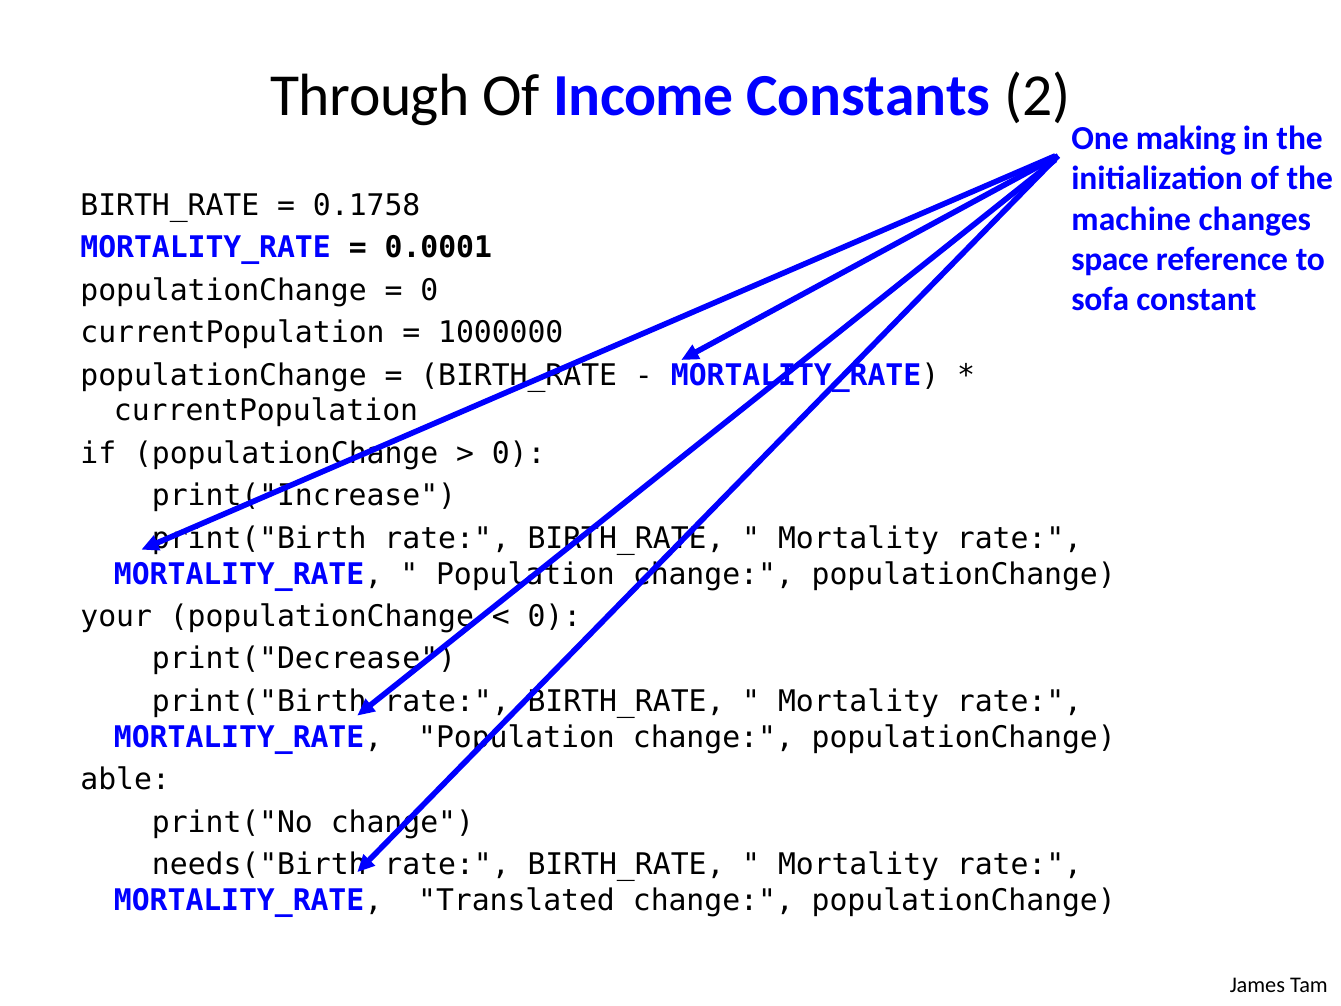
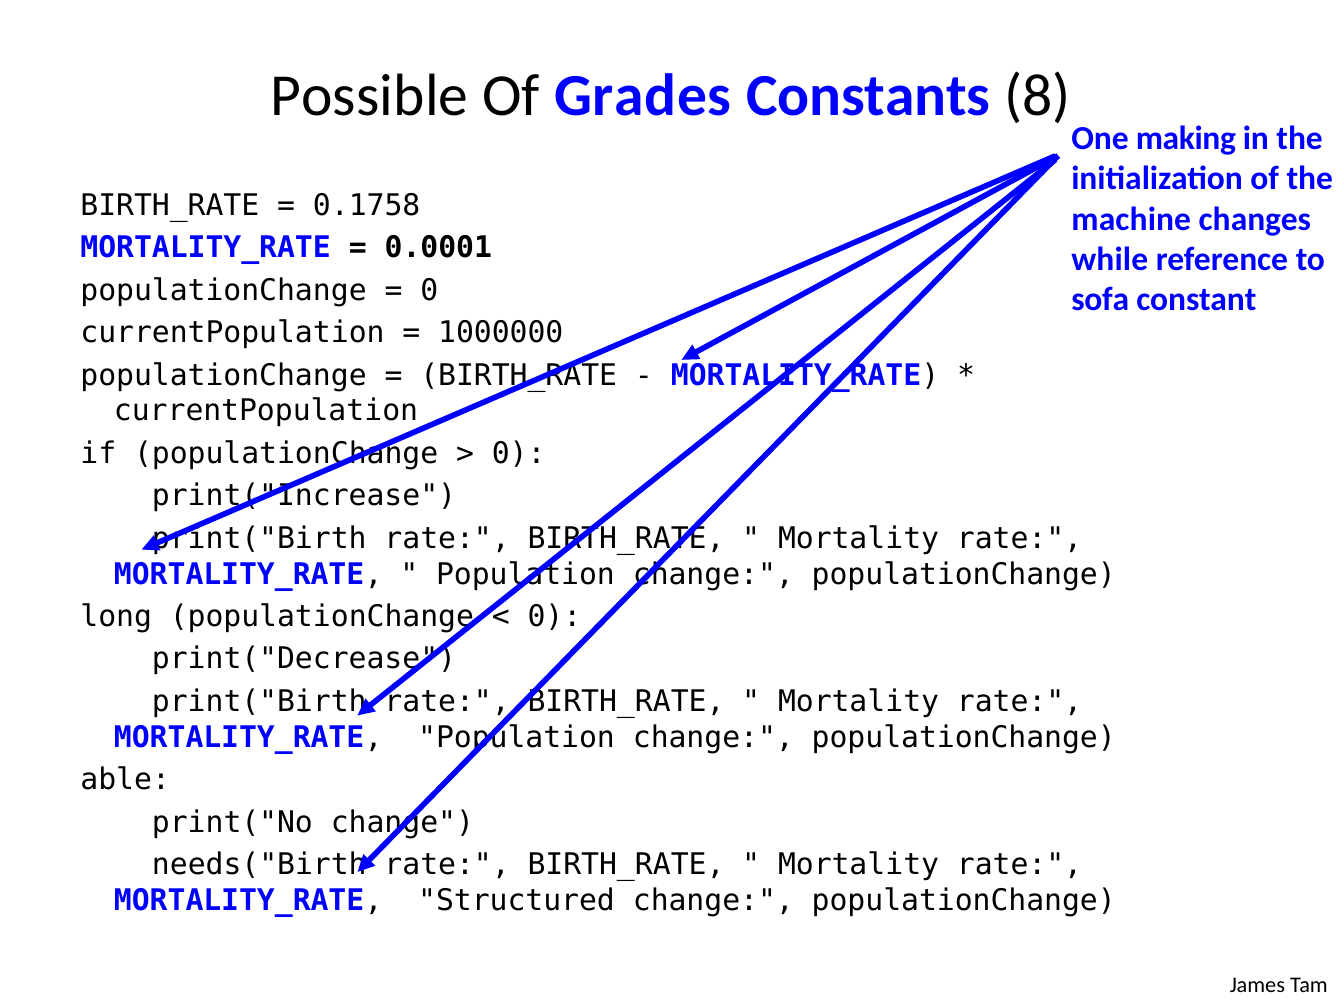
Through: Through -> Possible (369, 96)
Income: Income -> Grades (643, 96)
2: 2 -> 8 (1037, 96)
space: space -> while (1110, 259)
your: your -> long (116, 617)
Translated: Translated -> Structured (517, 900)
